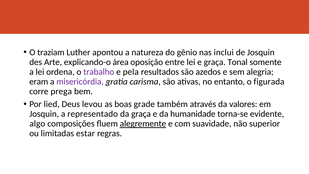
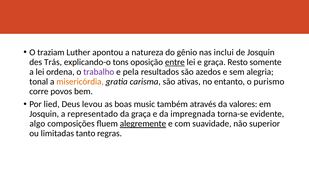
Arte: Arte -> Trás (53, 62)
área: área -> tons (121, 62)
entre underline: none -> present (175, 62)
Tonal: Tonal -> Resto (238, 62)
eram: eram -> tonal (39, 81)
misericórdia colour: purple -> orange (80, 81)
figurada: figurada -> purismo (269, 81)
prega: prega -> povos (61, 91)
grade: grade -> music (144, 104)
humanidade: humanidade -> impregnada (193, 114)
estar: estar -> tanto (86, 133)
